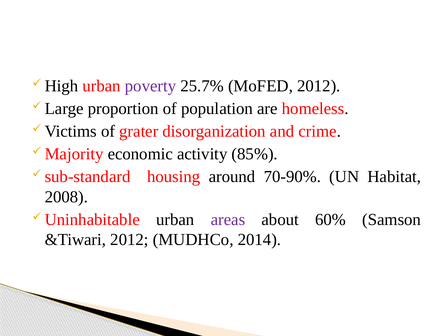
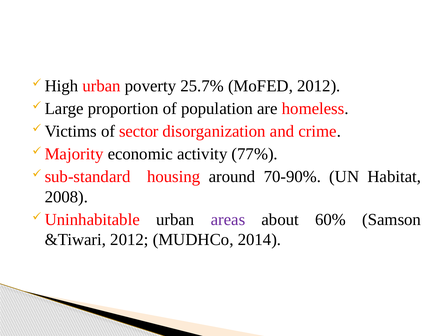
poverty colour: purple -> black (151, 86)
grater: grater -> sector (139, 131)
85%: 85% -> 77% (255, 154)
